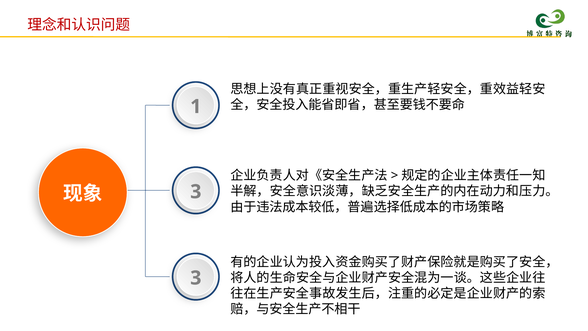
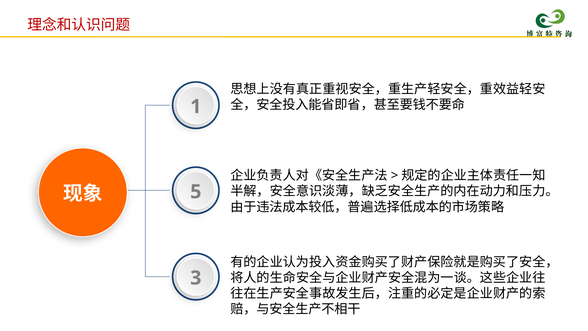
3: 3 -> 5 (196, 192)
